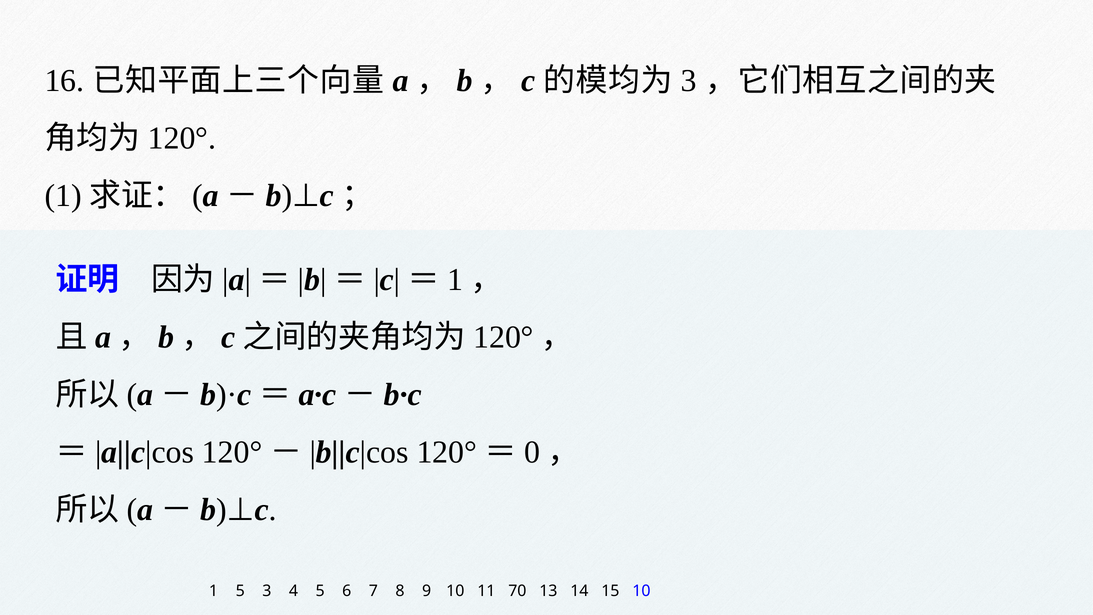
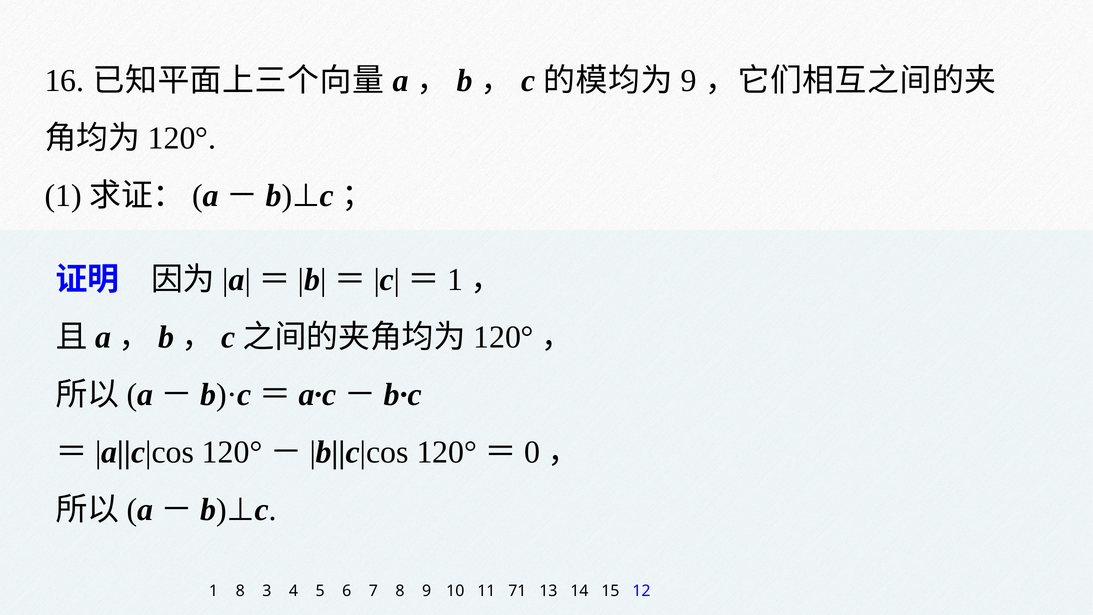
3: 3 -> 9 (689, 81)
1 5: 5 -> 8 (240, 591)
70: 70 -> 71 (517, 591)
15 10: 10 -> 12 (641, 591)
